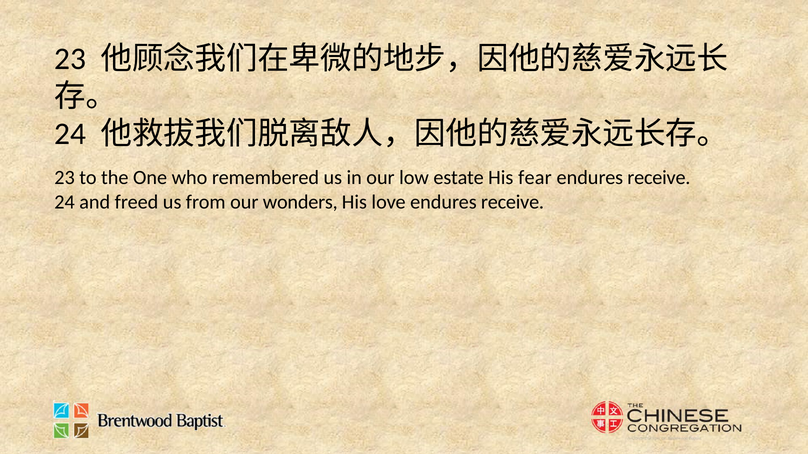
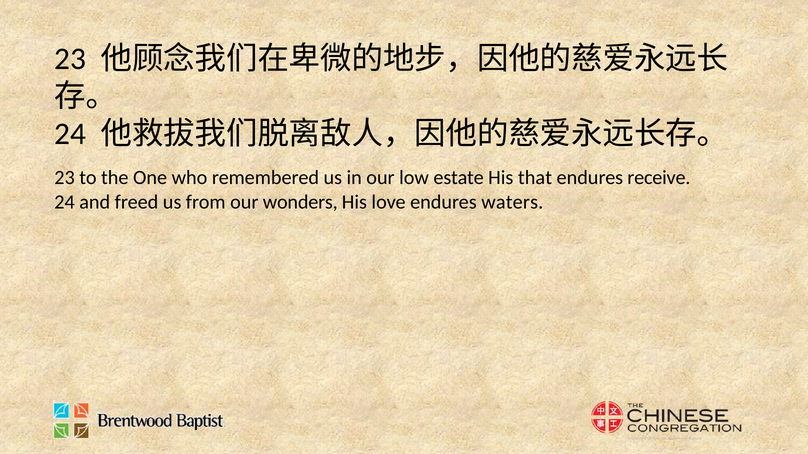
fear: fear -> that (535, 178)
love endures receive: receive -> waters (512, 202)
